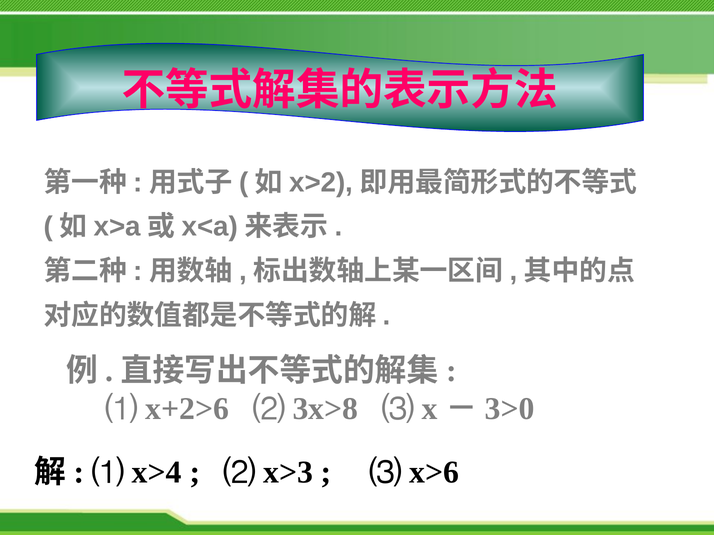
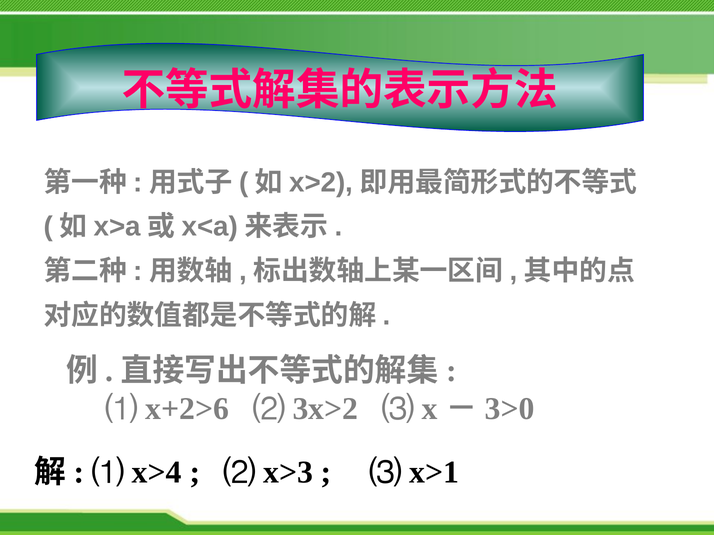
3x>8: 3x>8 -> 3x>2 (325, 409)
x>6: x>6 -> x>1 (434, 473)
